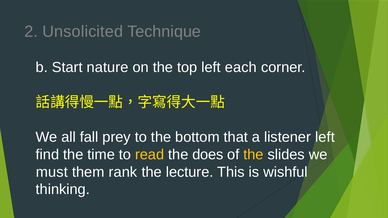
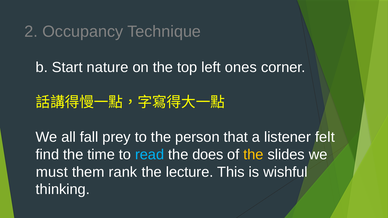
Unsolicited: Unsolicited -> Occupancy (83, 32)
each: each -> ones (241, 67)
bottom: bottom -> person (197, 137)
listener left: left -> felt (325, 137)
read colour: yellow -> light blue (150, 155)
